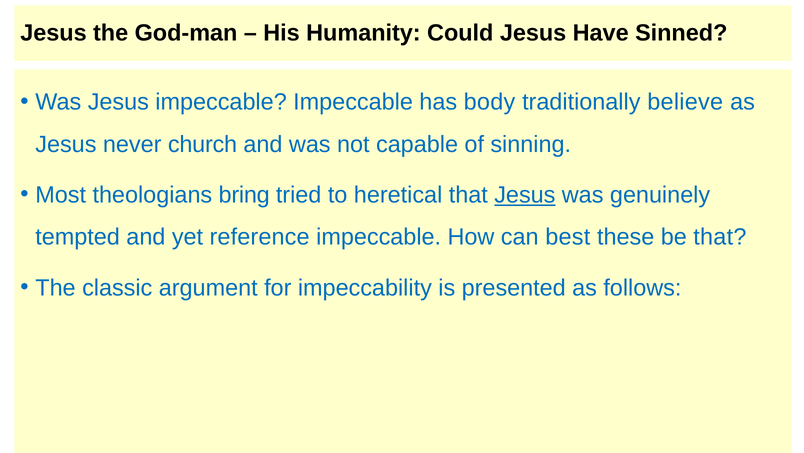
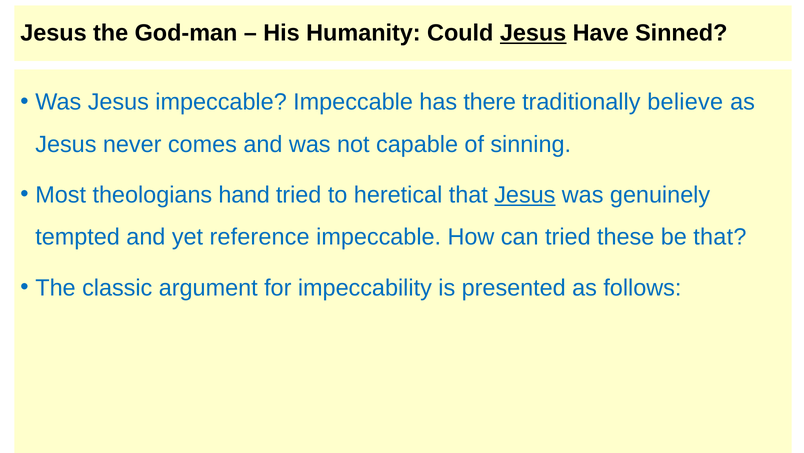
Jesus underline: none -> present (533, 33)
body: body -> there (490, 102)
church: church -> comes (202, 144)
bring: bring -> hand (244, 195)
can best: best -> tried (568, 237)
